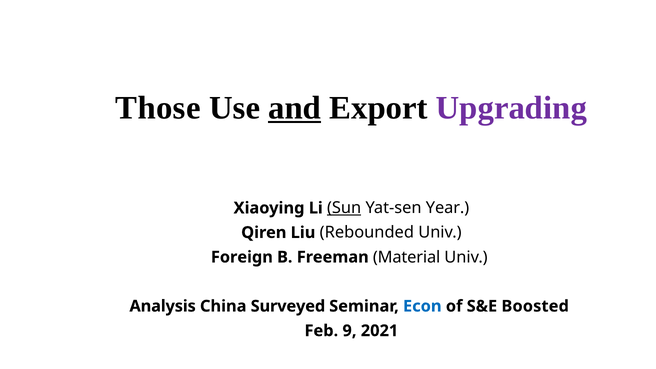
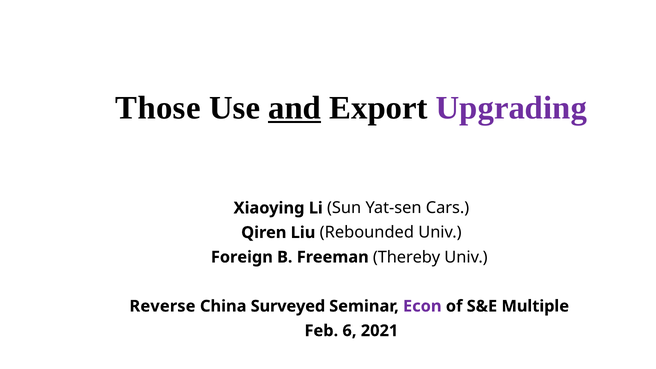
Sun underline: present -> none (344, 208)
Year: Year -> Cars (448, 208)
Material: Material -> Thereby (407, 257)
Analysis: Analysis -> Reverse (162, 306)
Econ colour: blue -> purple (422, 306)
Boosted: Boosted -> Multiple (535, 306)
9: 9 -> 6 (349, 331)
